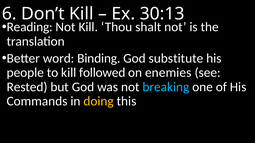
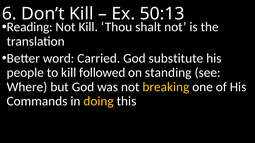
30:13: 30:13 -> 50:13 (162, 14)
Binding: Binding -> Carried (99, 58)
enemies: enemies -> standing (168, 73)
Rested: Rested -> Where (27, 87)
breaking colour: light blue -> yellow (166, 87)
